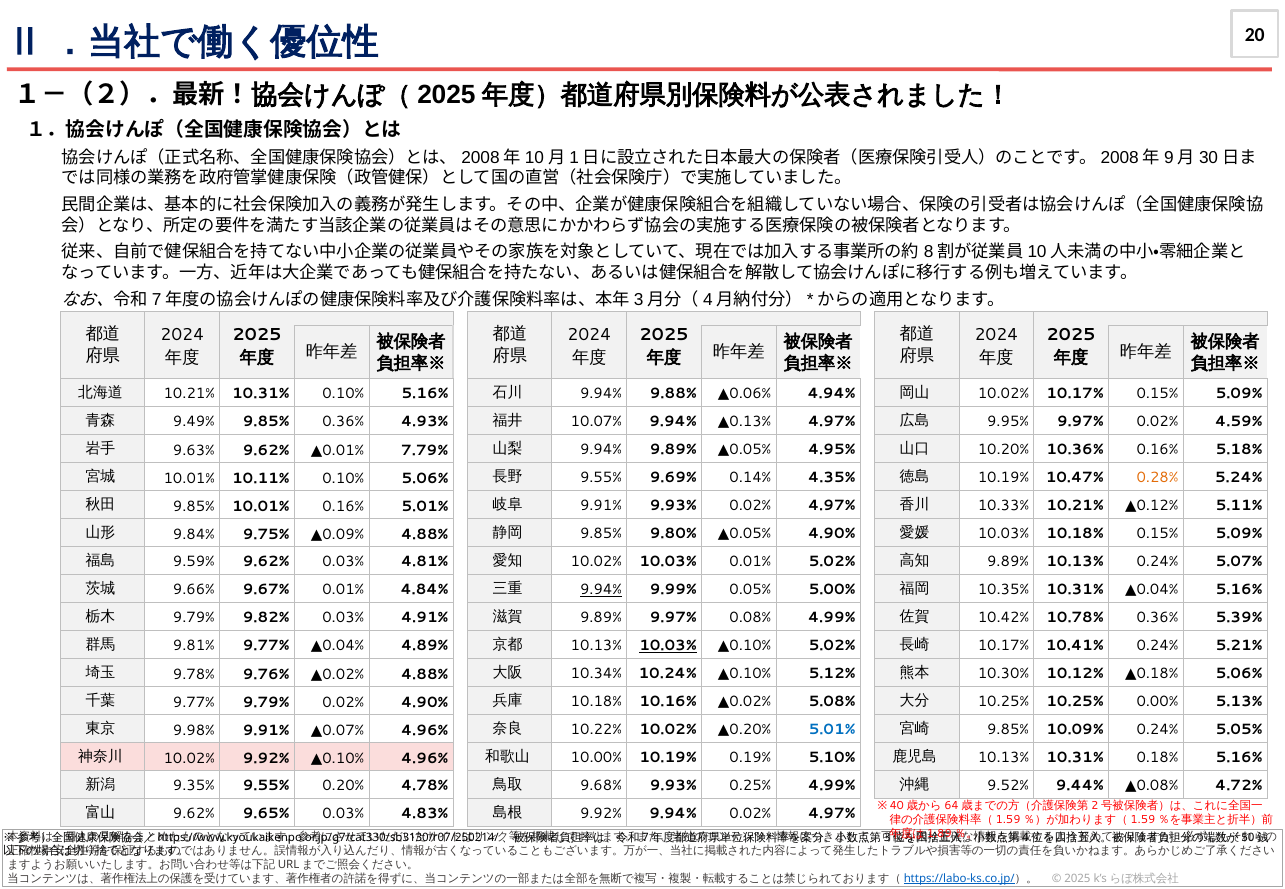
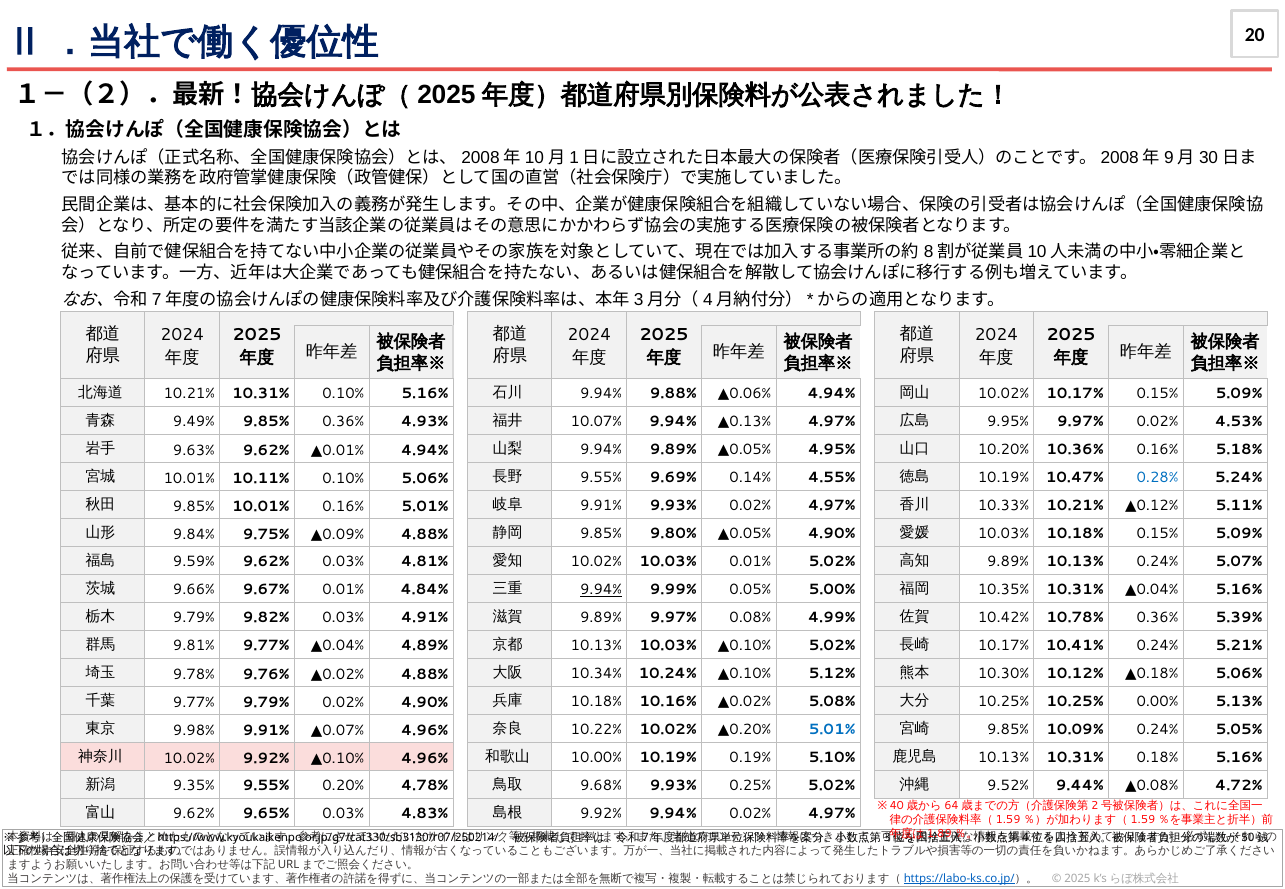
4.59%: 4.59% -> 4.53% (1239, 422)
▲0.01% 7.79%: 7.79% -> 4.94% (425, 450)
4.35%: 4.35% -> 4.55% (832, 478)
0.28% colour: orange -> blue (1157, 478)
10.03% underline: present -> none (668, 646)
0.25% 4.99%: 4.99% -> 5.02% (832, 786)
